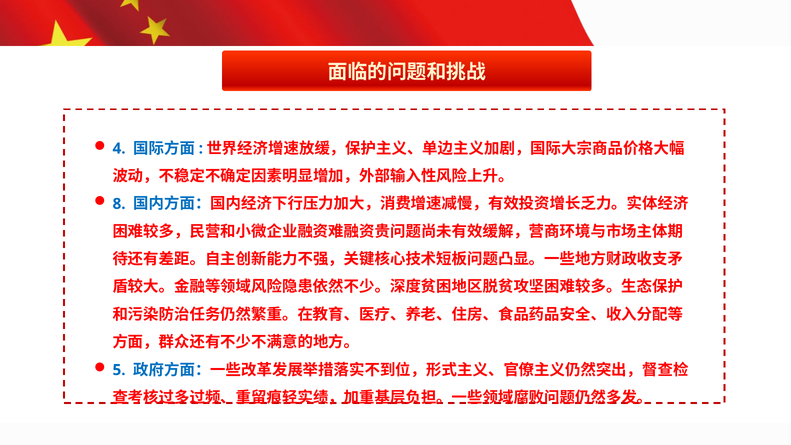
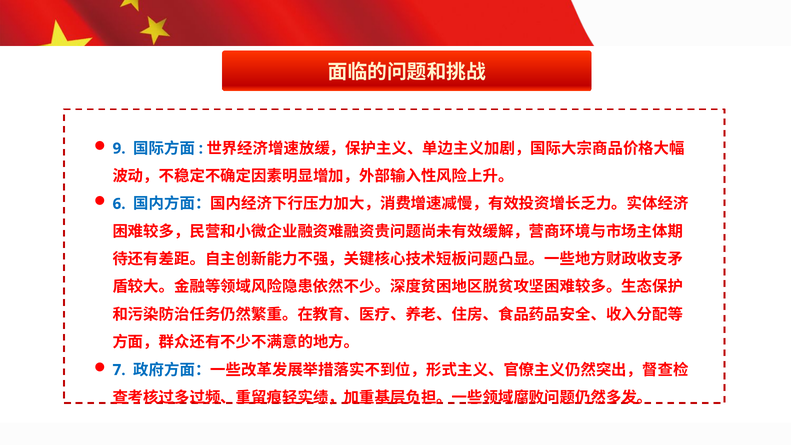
4: 4 -> 9 (119, 148)
8: 8 -> 6 (119, 204)
5: 5 -> 7 (119, 370)
